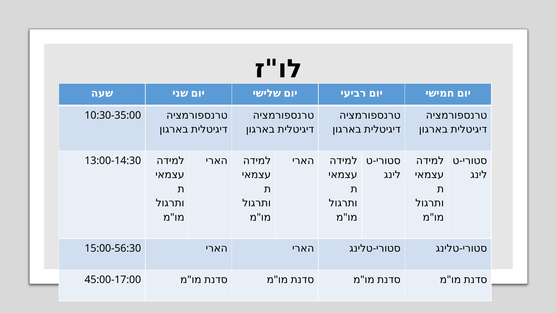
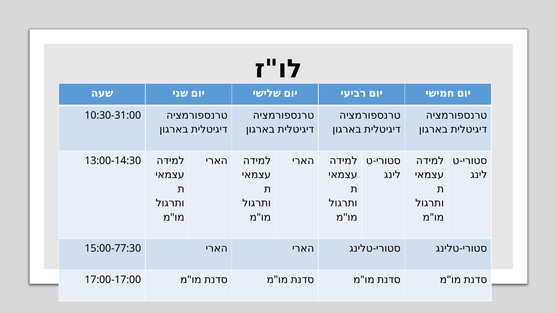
10:30-35:00: 10:30-35:00 -> 10:30-31:00 (113, 115)
15:00-56:30: 15:00-56:30 -> 15:00-77:30 (113, 248)
45:00-17:00: 45:00-17:00 -> 17:00-17:00 (113, 279)
